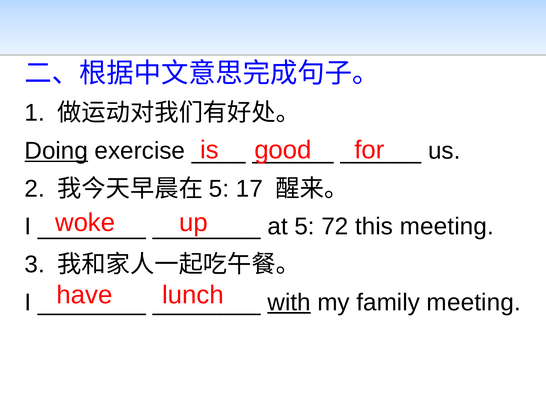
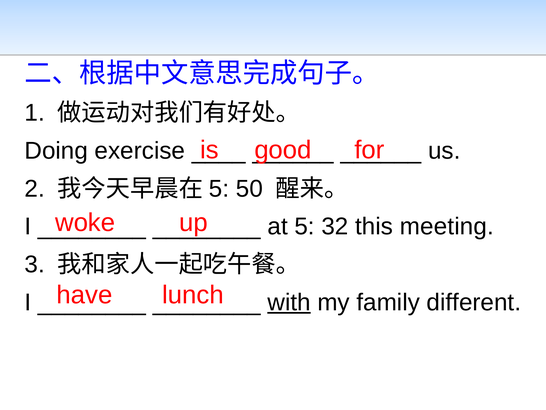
Doing underline: present -> none (56, 151)
17: 17 -> 50 (249, 189)
72: 72 -> 32 (335, 226)
family meeting: meeting -> different (474, 302)
